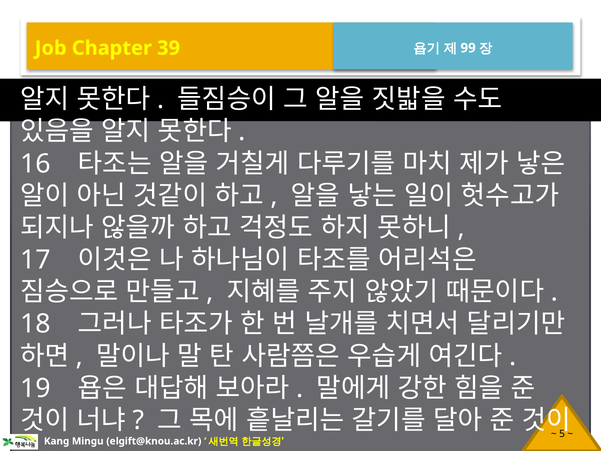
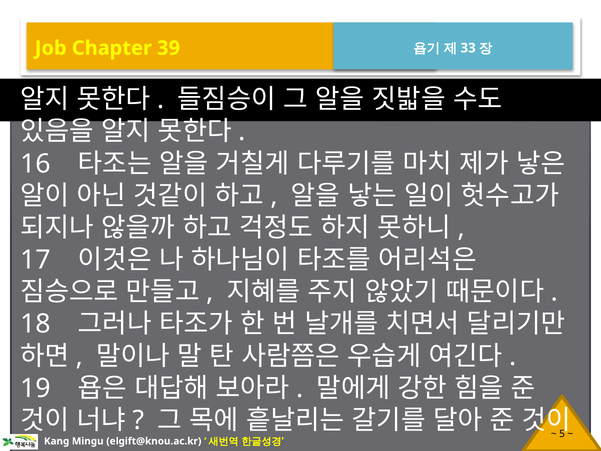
99: 99 -> 33 (468, 48)
